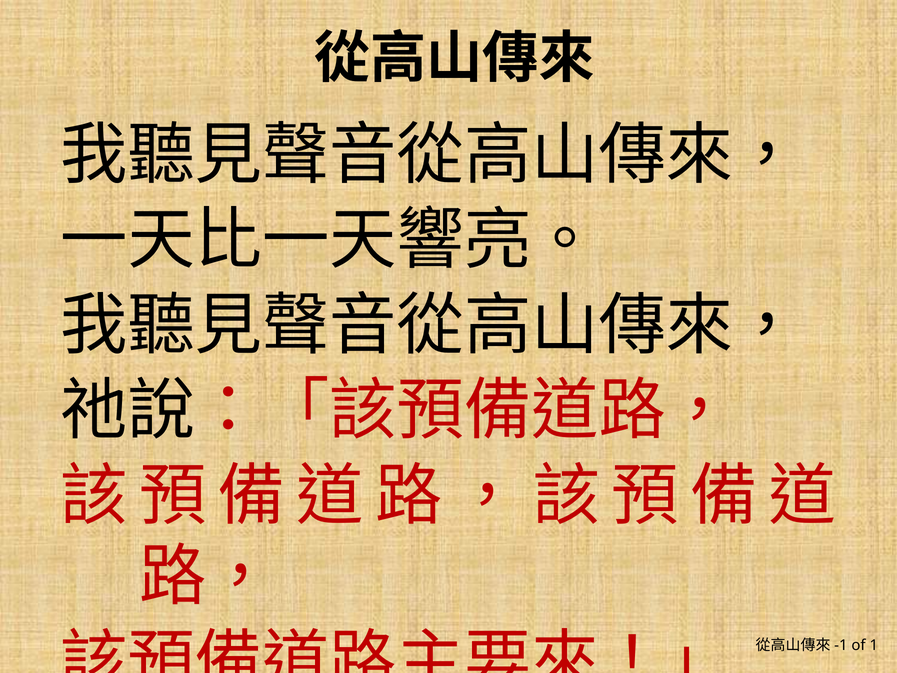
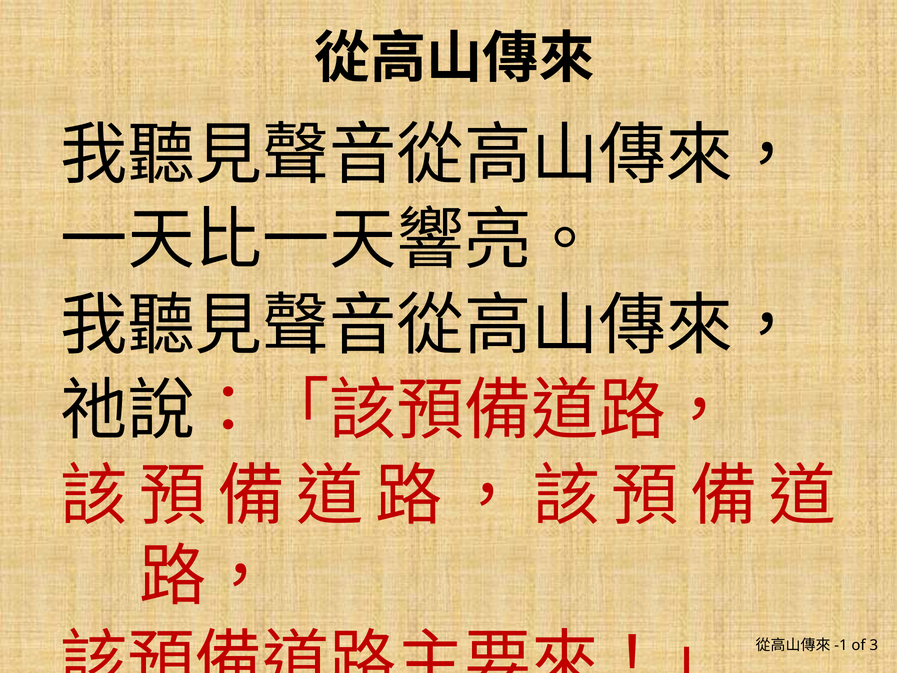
1: 1 -> 3 (874, 645)
